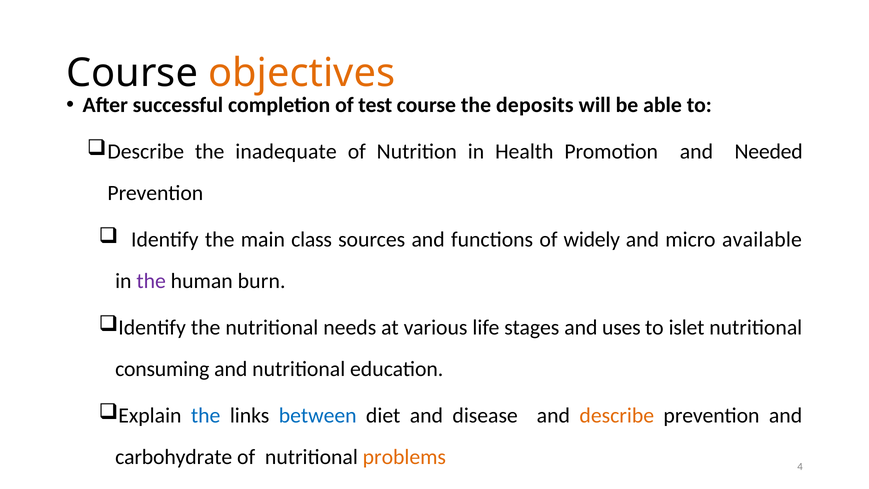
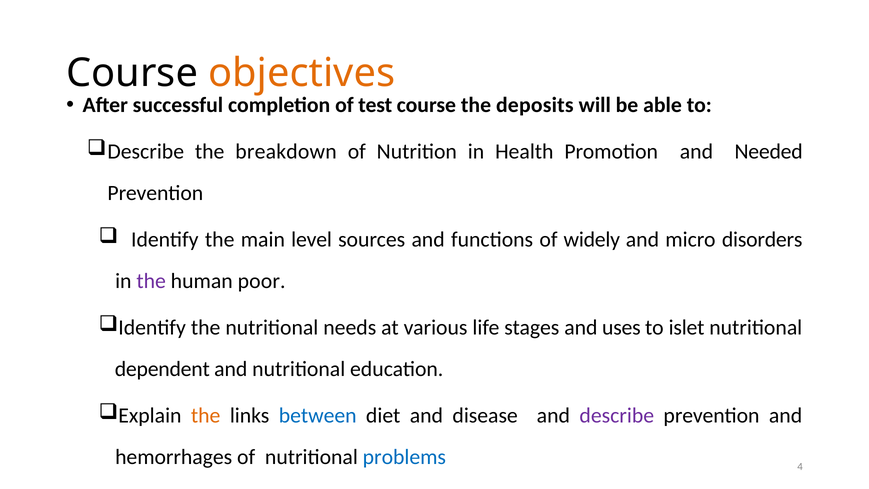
inadequate: inadequate -> breakdown (286, 152)
class: class -> level (312, 239)
available: available -> disorders (762, 239)
burn: burn -> poor (262, 281)
consuming: consuming -> dependent (162, 369)
the colour: blue -> orange (206, 415)
describe colour: orange -> purple (617, 415)
carbohydrate: carbohydrate -> hemorrhages (174, 457)
problems colour: orange -> blue (404, 457)
